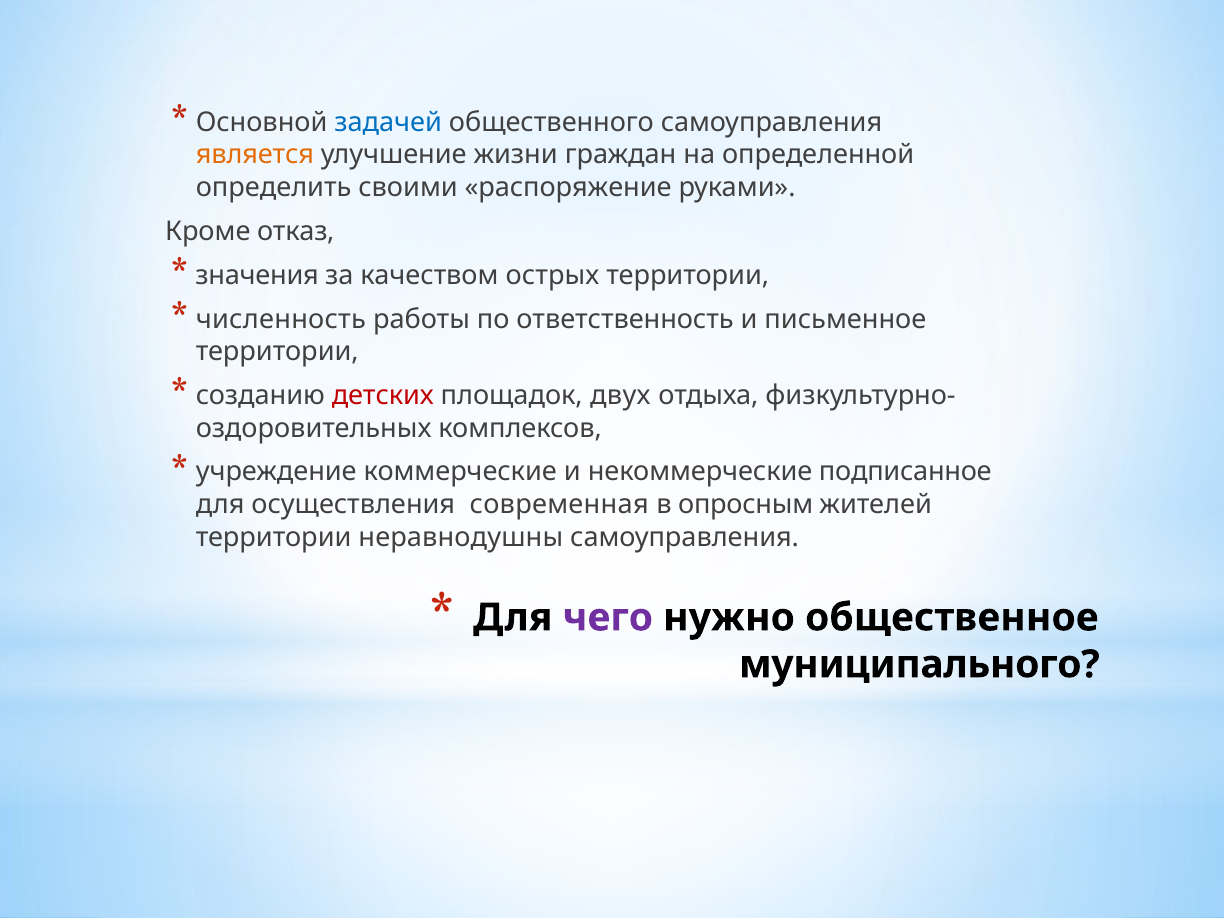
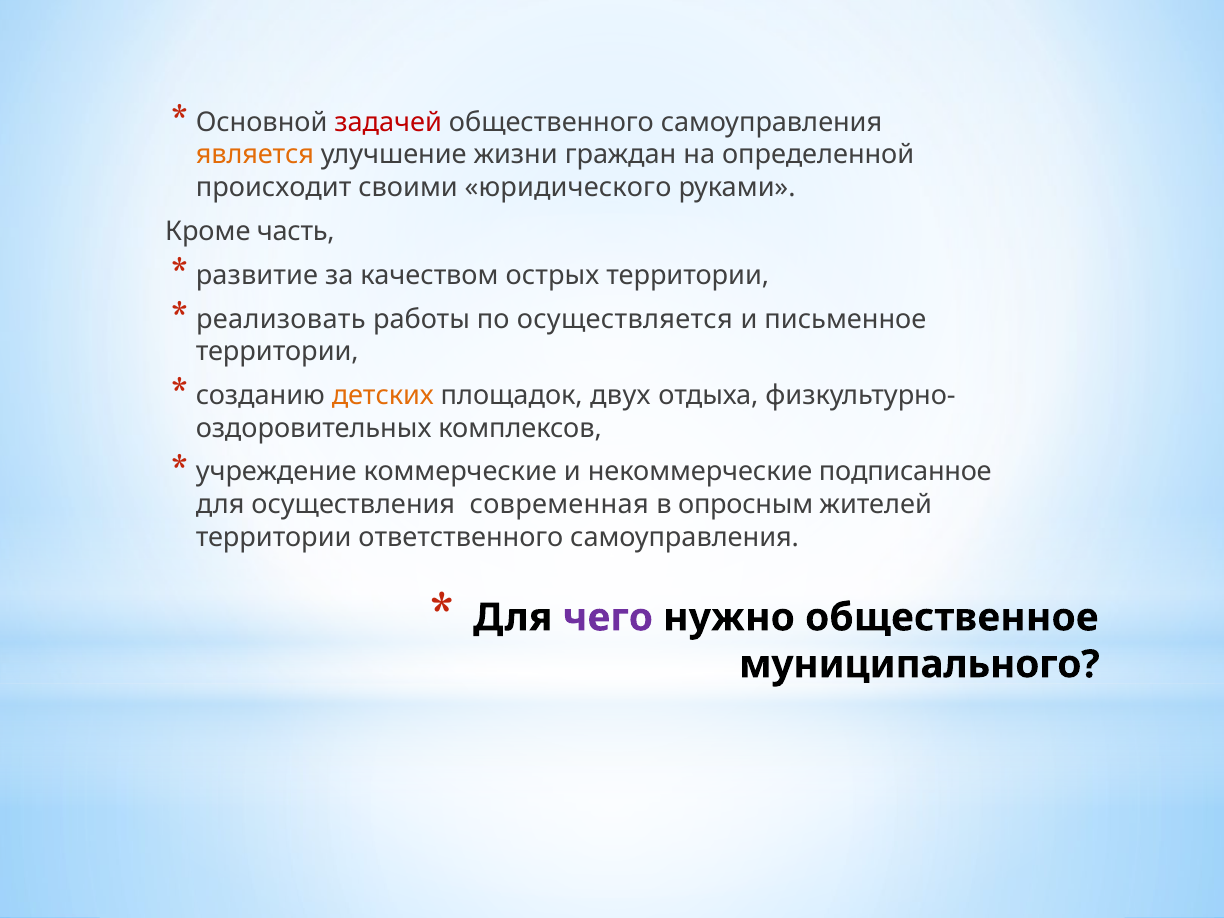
задачей colour: blue -> red (388, 122)
определить: определить -> происходит (274, 187)
распоряжение: распоряжение -> юридического (568, 187)
отказ: отказ -> часть (296, 231)
значения: значения -> развитие (257, 275)
численность: численность -> реализовать (281, 319)
ответственность: ответственность -> осуществляется (625, 319)
детских colour: red -> orange (383, 396)
неравнодушны: неравнодушны -> ответственного (461, 537)
